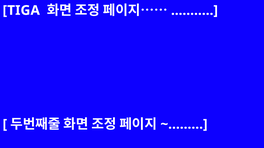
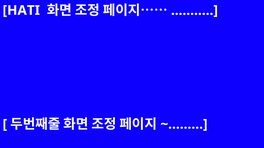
TIGA: TIGA -> HATI (21, 10)
